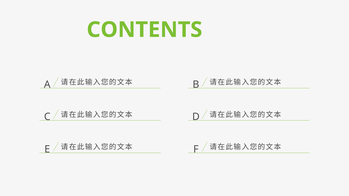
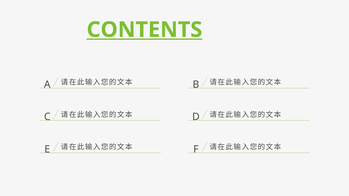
CONTENTS underline: none -> present (144, 30)
